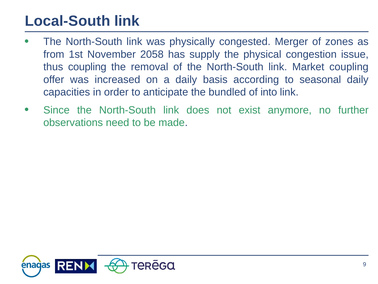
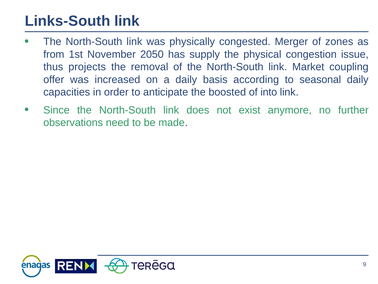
Local-South: Local-South -> Links-South (68, 21)
2058: 2058 -> 2050 (152, 54)
thus coupling: coupling -> projects (87, 67)
bundled: bundled -> boosted (227, 92)
